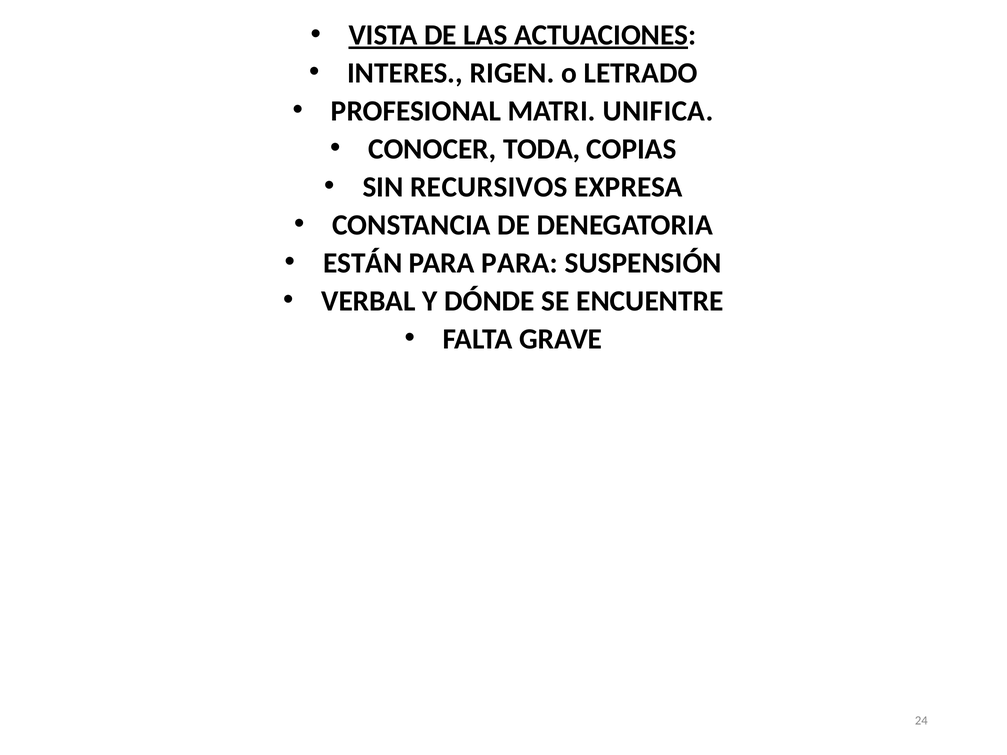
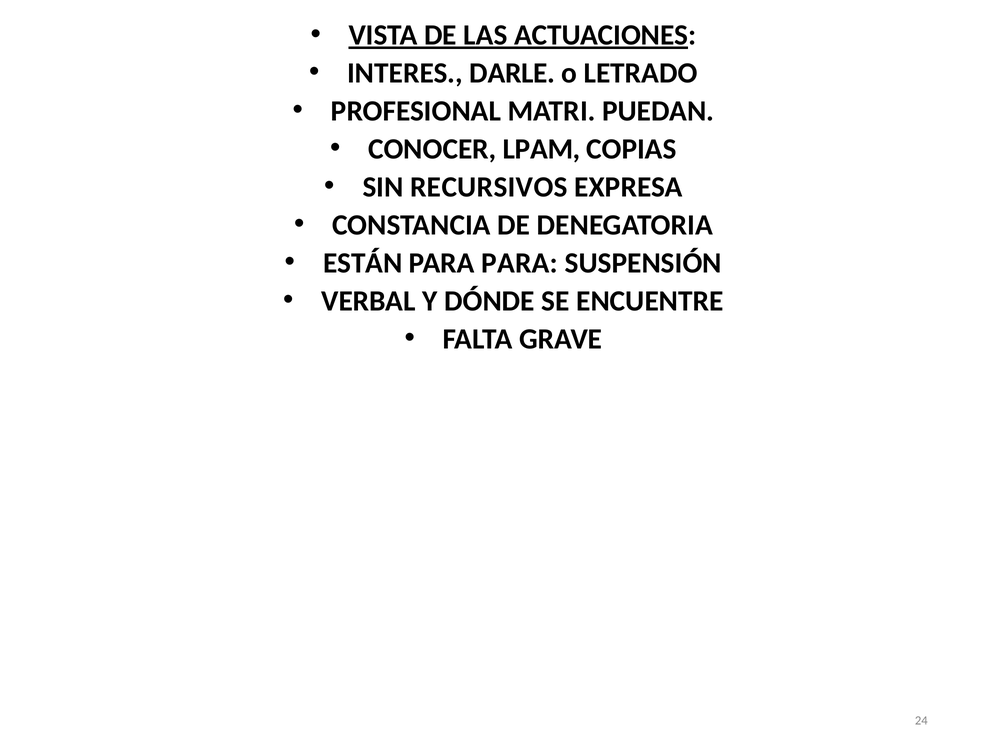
RIGEN: RIGEN -> DARLE (512, 73)
UNIFICA: UNIFICA -> PUEDAN (658, 111)
TODA: TODA -> LPAM (542, 149)
